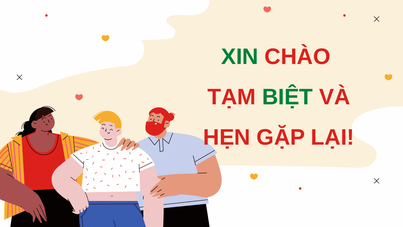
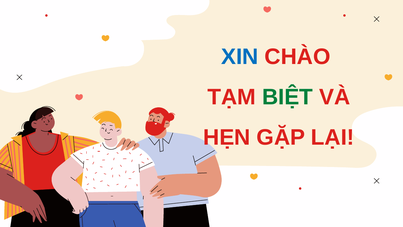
XIN colour: green -> blue (240, 57)
